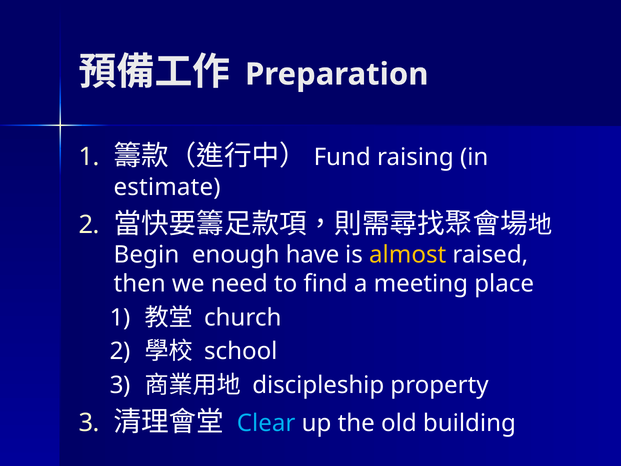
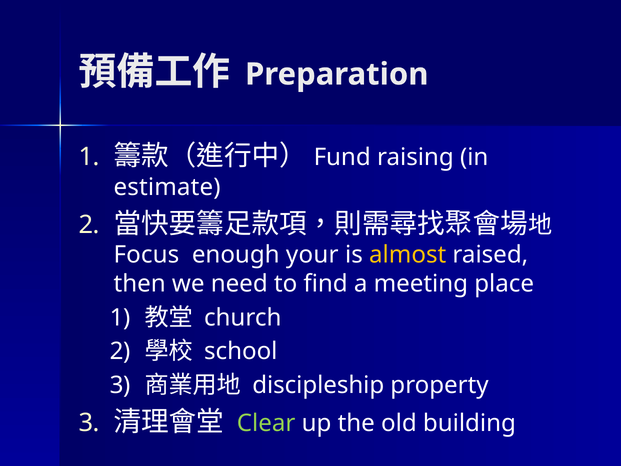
Begin: Begin -> Focus (146, 255)
have: have -> your (312, 255)
Clear colour: light blue -> light green (266, 423)
